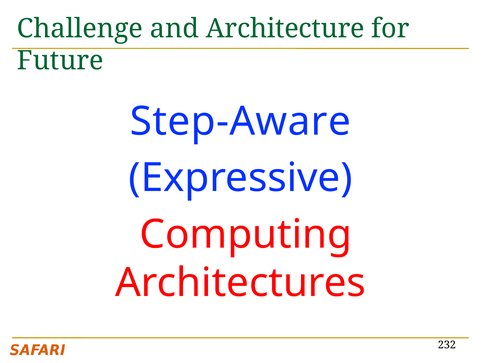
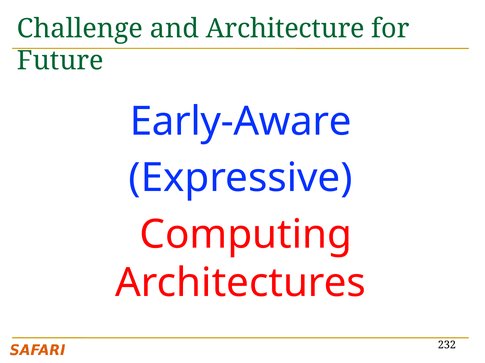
Step-Aware: Step-Aware -> Early-Aware (241, 122)
